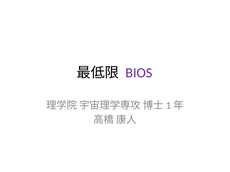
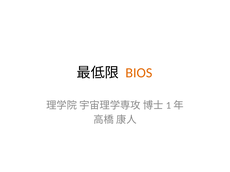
BIOS colour: purple -> orange (139, 73)
